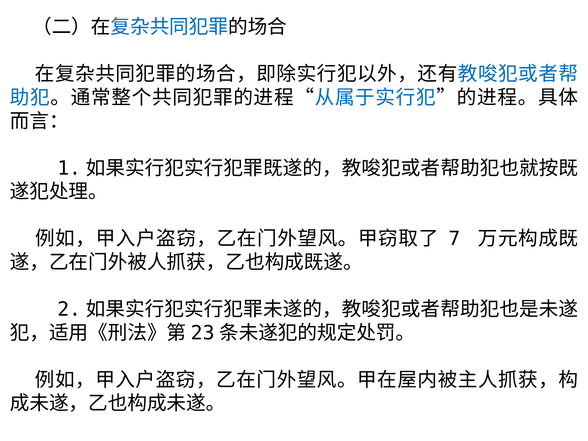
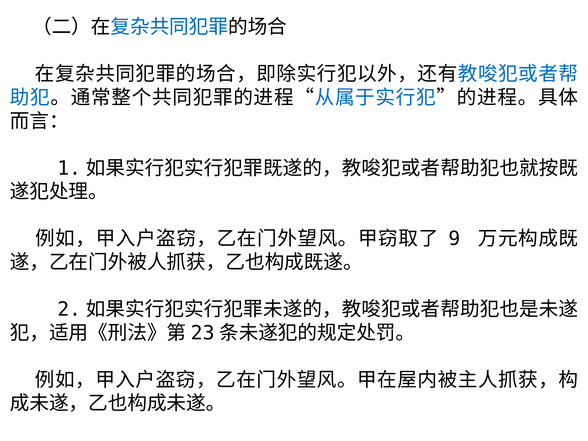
7: 7 -> 9 (454, 239)
